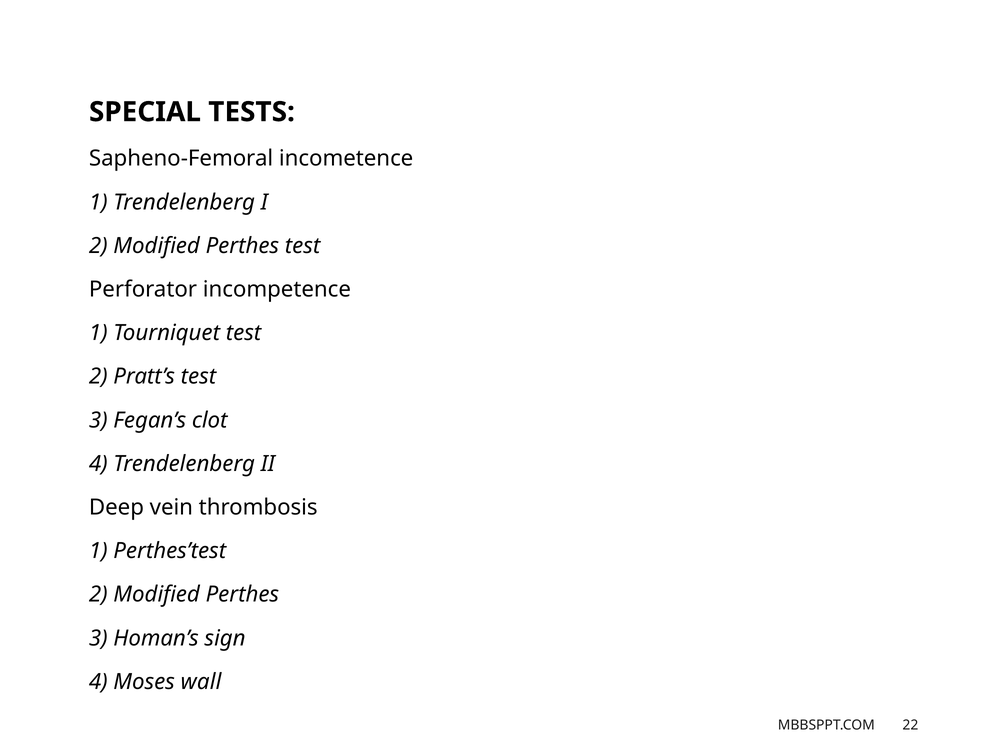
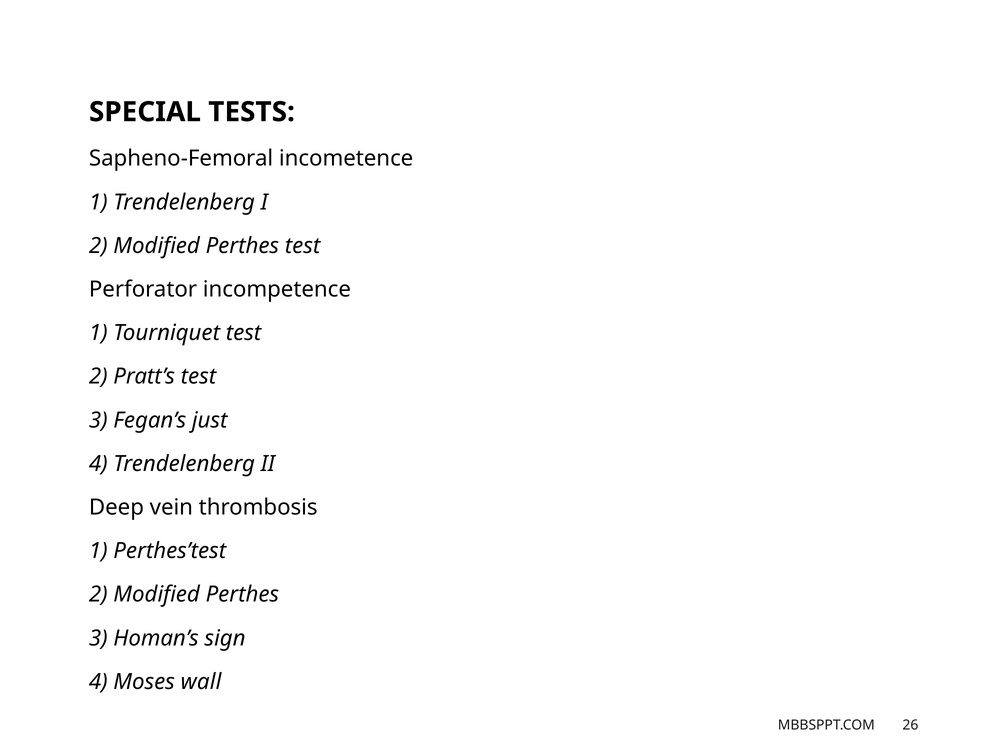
clot: clot -> just (210, 420)
22: 22 -> 26 (910, 725)
